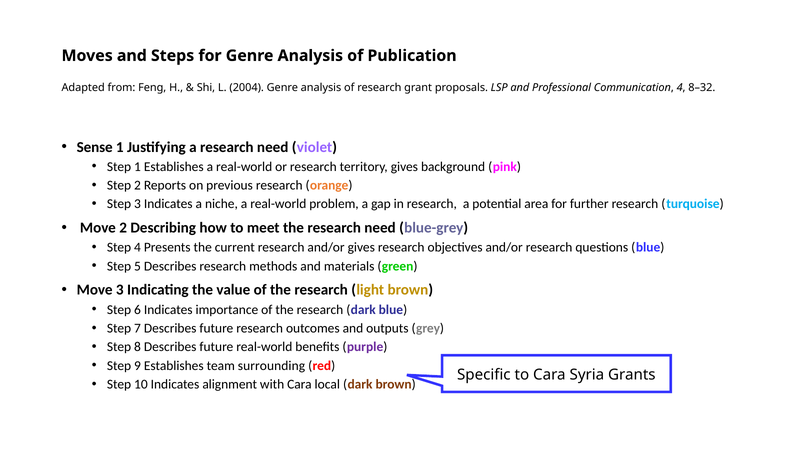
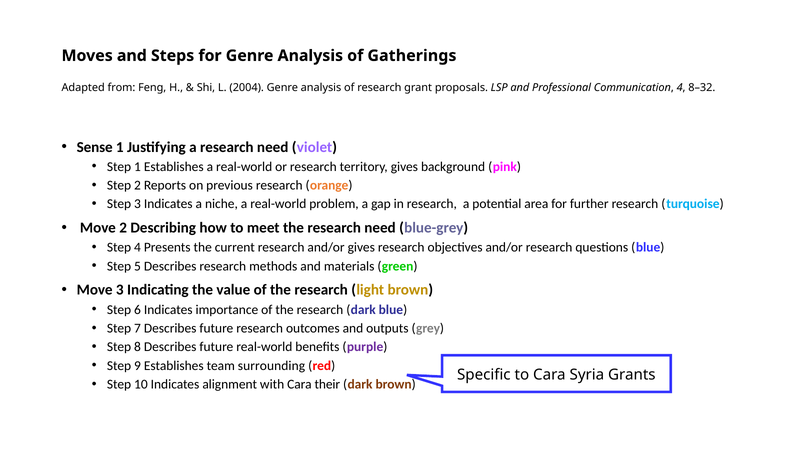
Publication: Publication -> Gatherings (412, 56)
local: local -> their (327, 384)
